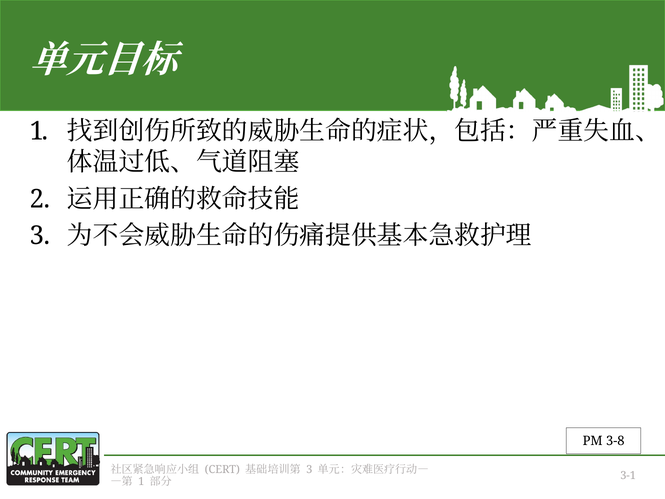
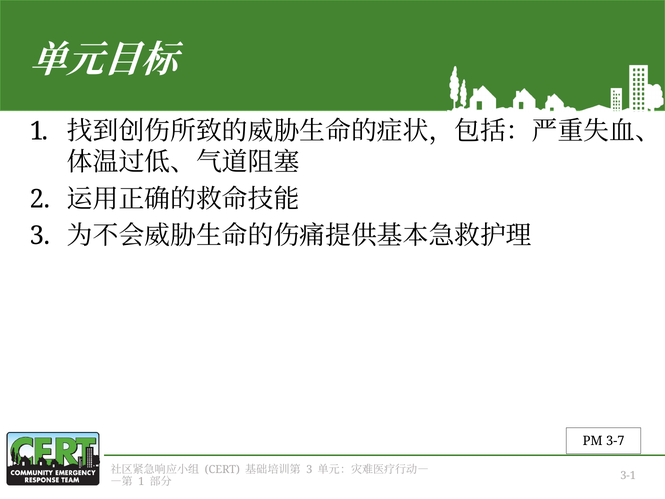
3-8: 3-8 -> 3-7 (615, 441)
